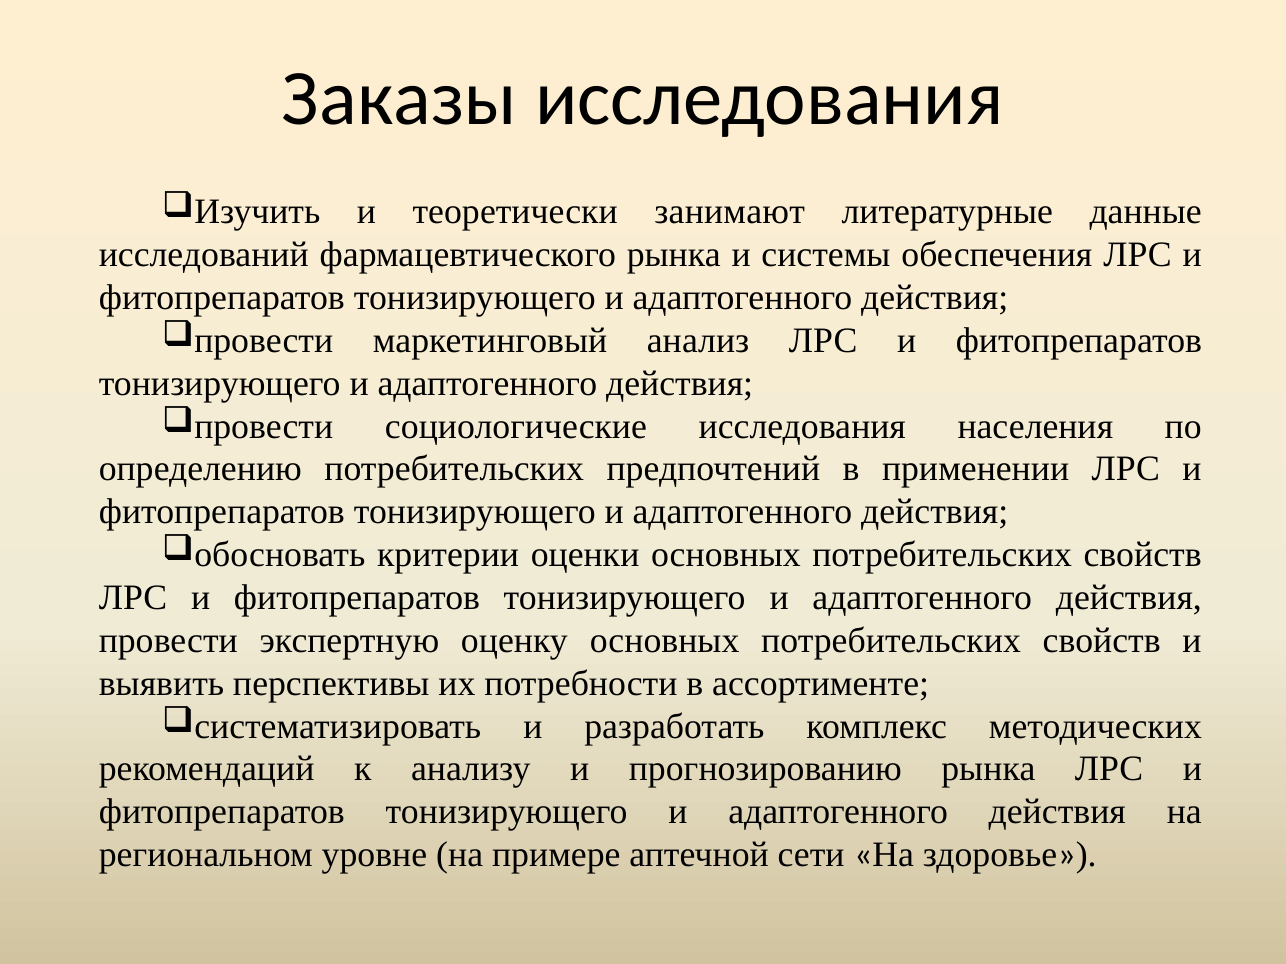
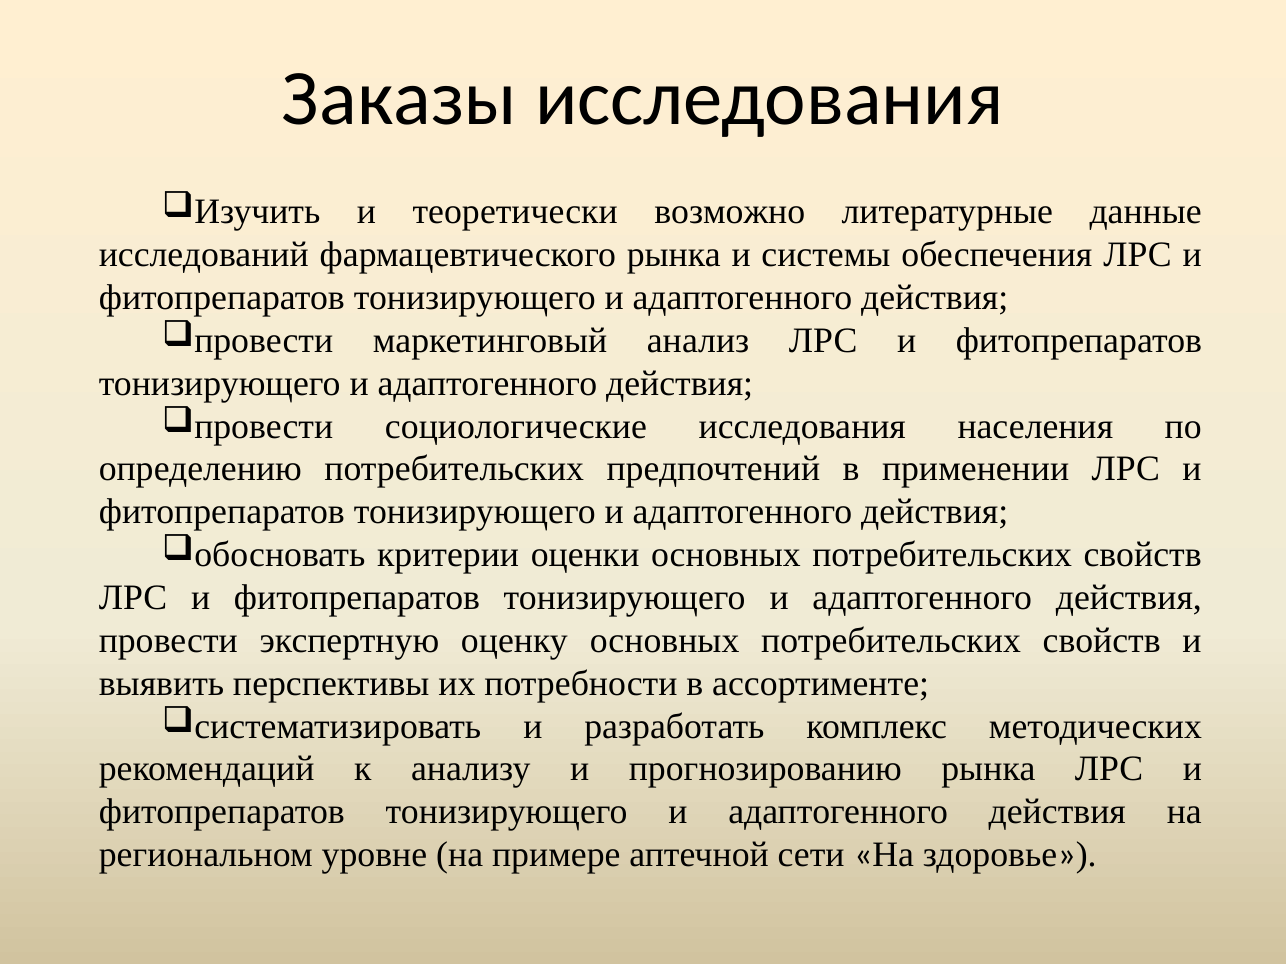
занимают: занимают -> возможно (730, 212)
